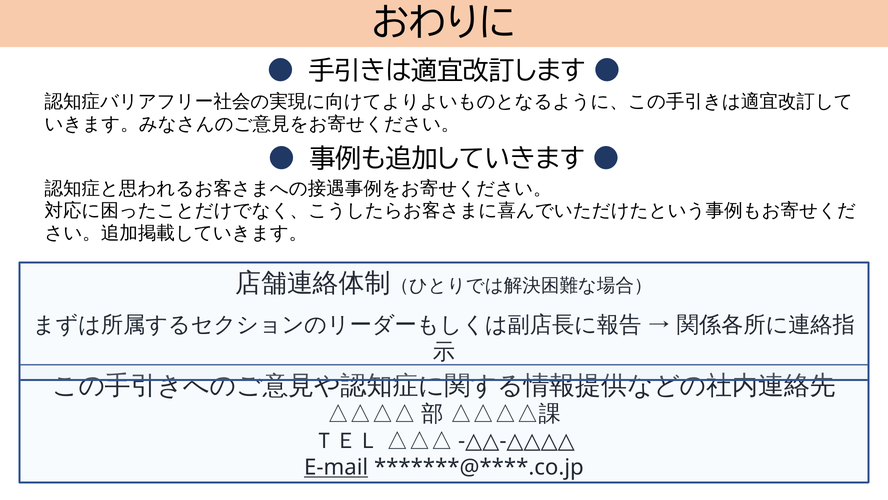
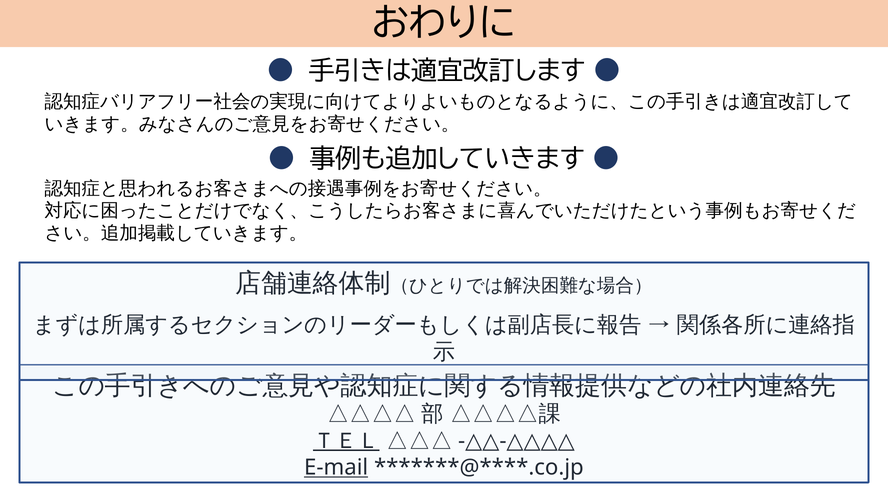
ＴＥＬ underline: none -> present (346, 440)
